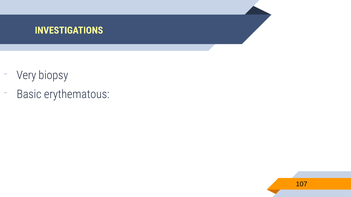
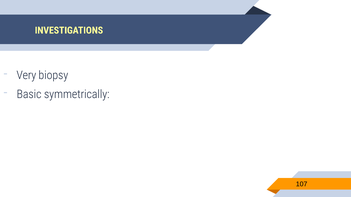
erythematous: erythematous -> symmetrically (77, 94)
